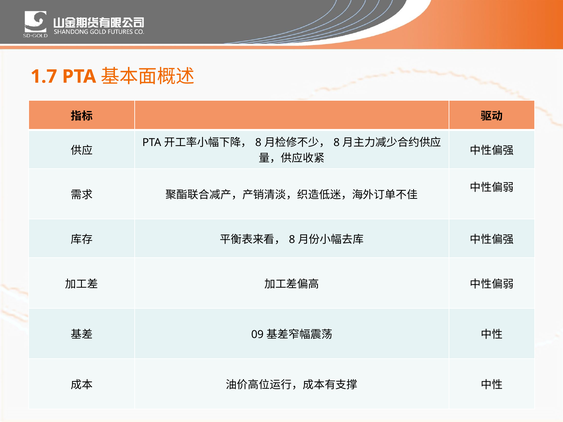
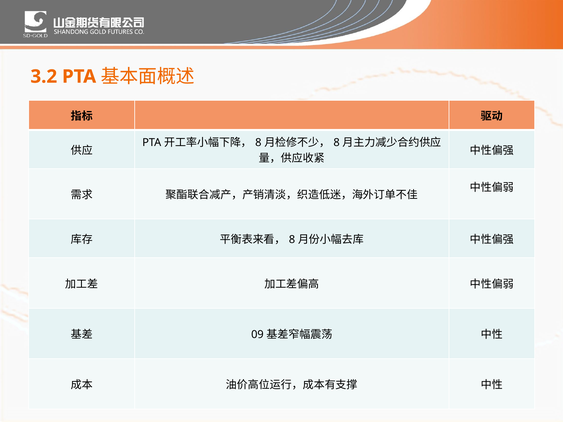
1.7: 1.7 -> 3.2 (44, 77)
